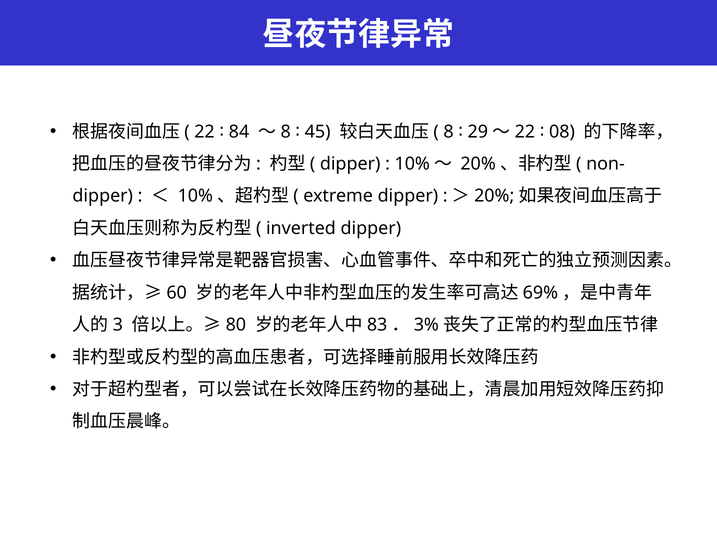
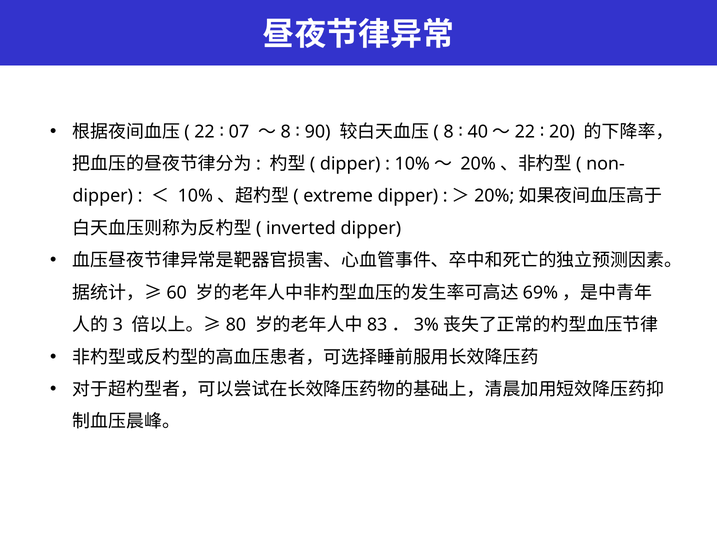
84: 84 -> 07 (239, 132)
45: 45 -> 90 (318, 132)
29: 29 -> 40 (478, 132)
08: 08 -> 20 (562, 132)
